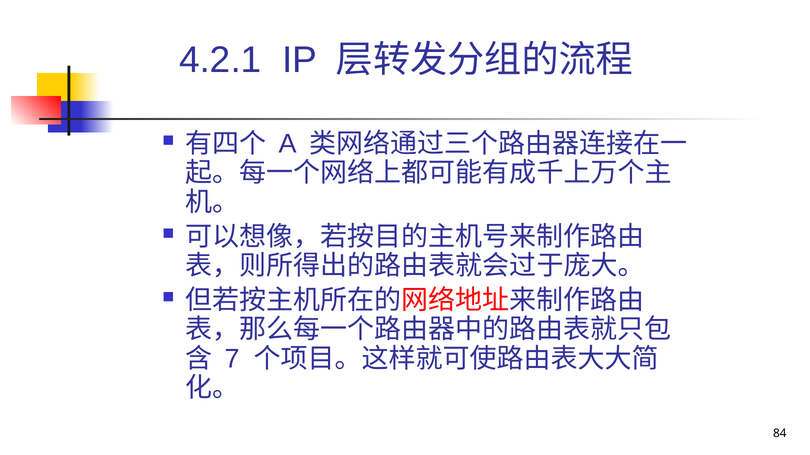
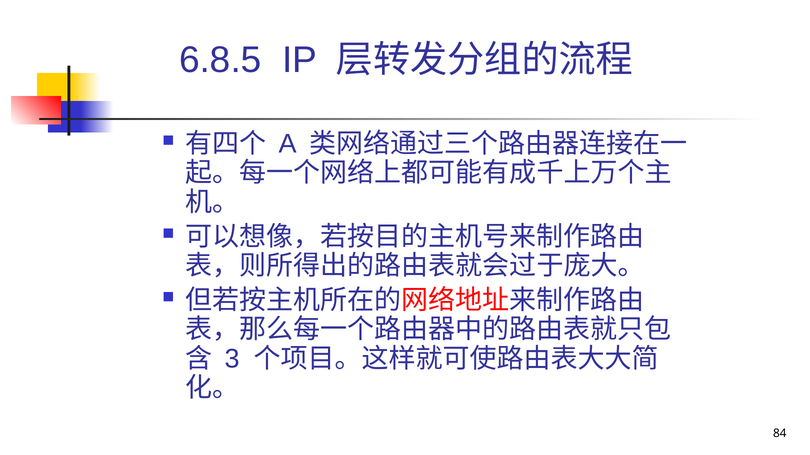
4.2.1: 4.2.1 -> 6.8.5 (220, 60)
7: 7 -> 3 (232, 359)
